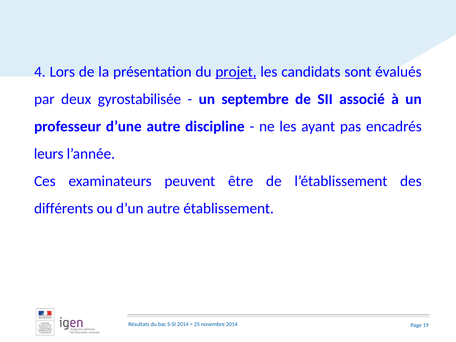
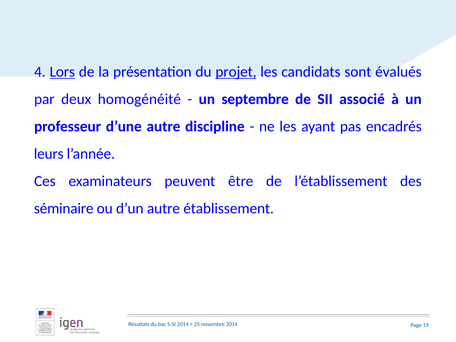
Lors underline: none -> present (62, 72)
gyrostabilisée: gyrostabilisée -> homogénéité (139, 99)
différents: différents -> séminaire (64, 209)
